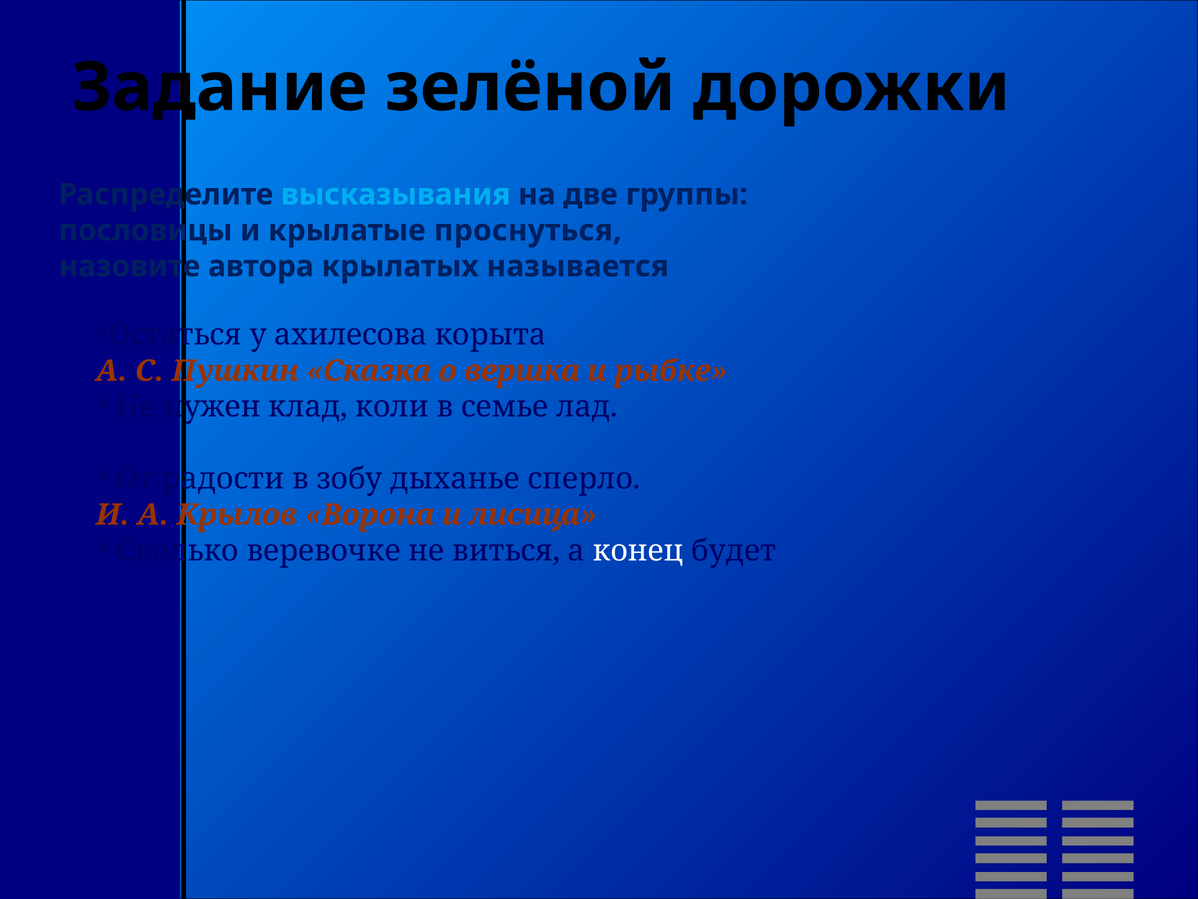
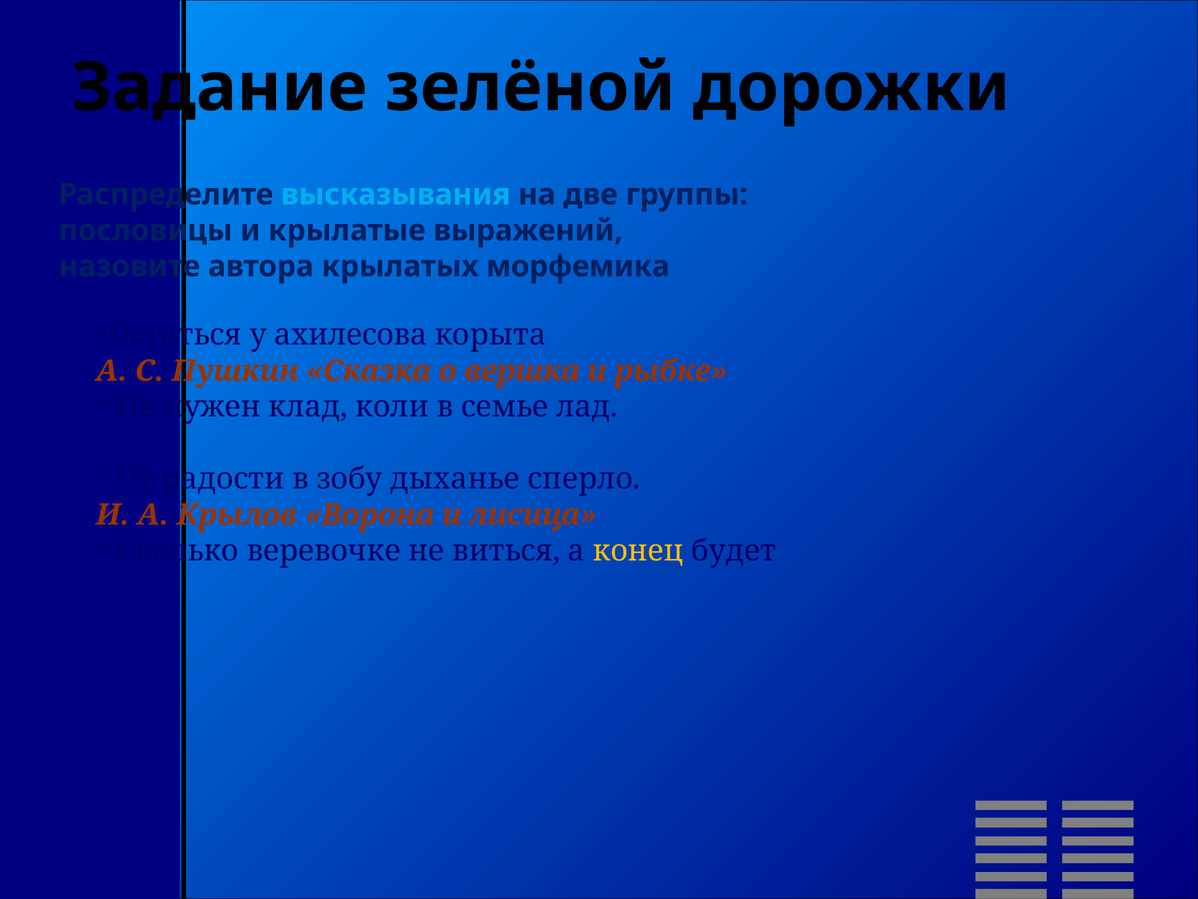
проснуться: проснуться -> выражений (528, 230)
называется: называется -> морфемика (578, 266)
конец colour: white -> yellow (638, 550)
